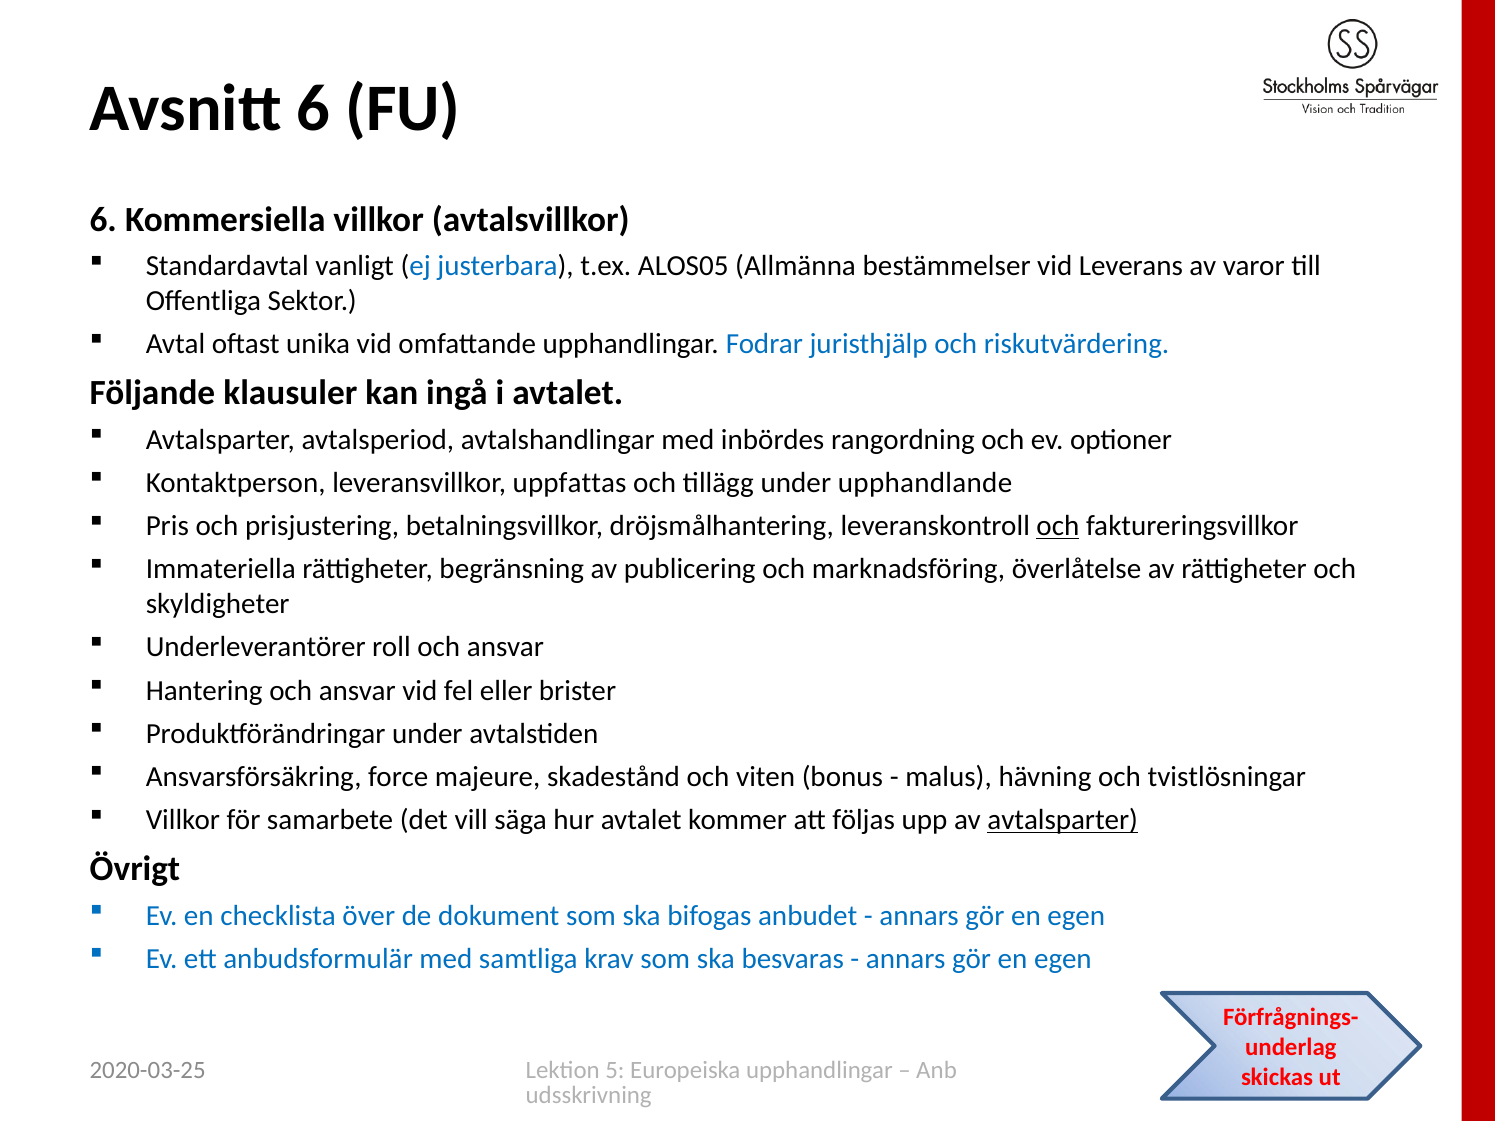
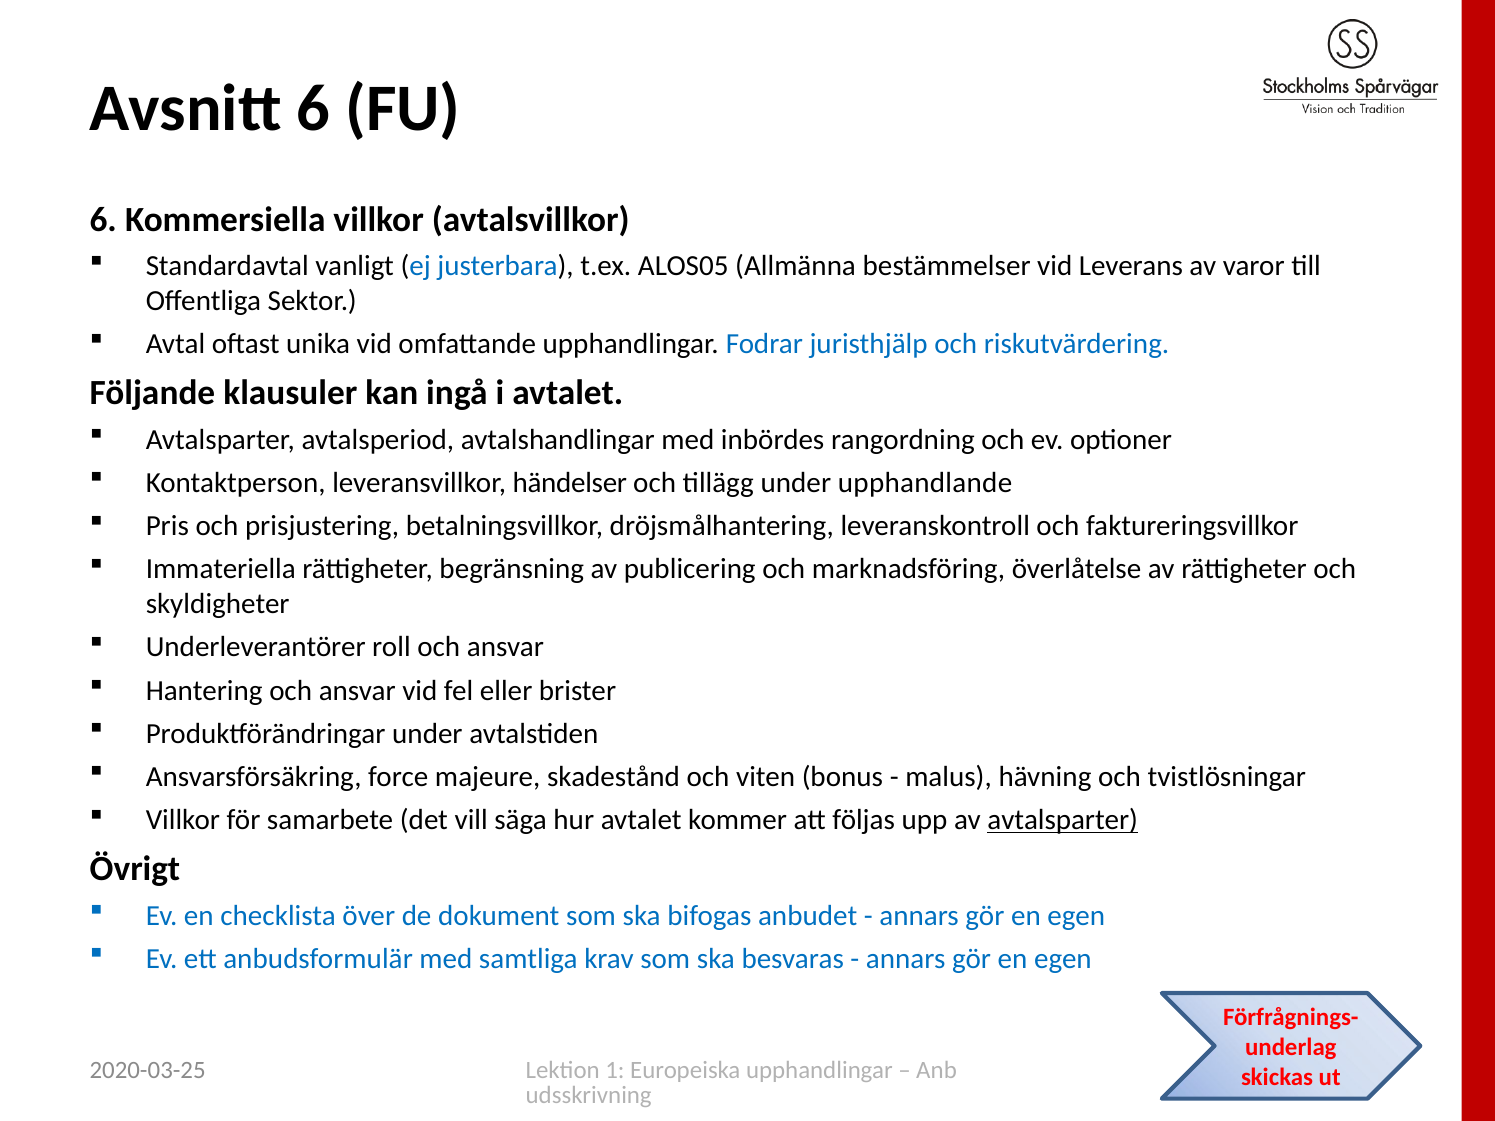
uppfattas: uppfattas -> händelser (570, 483)
och underline: present -> none (1058, 526)
5: 5 -> 1 (615, 1071)
